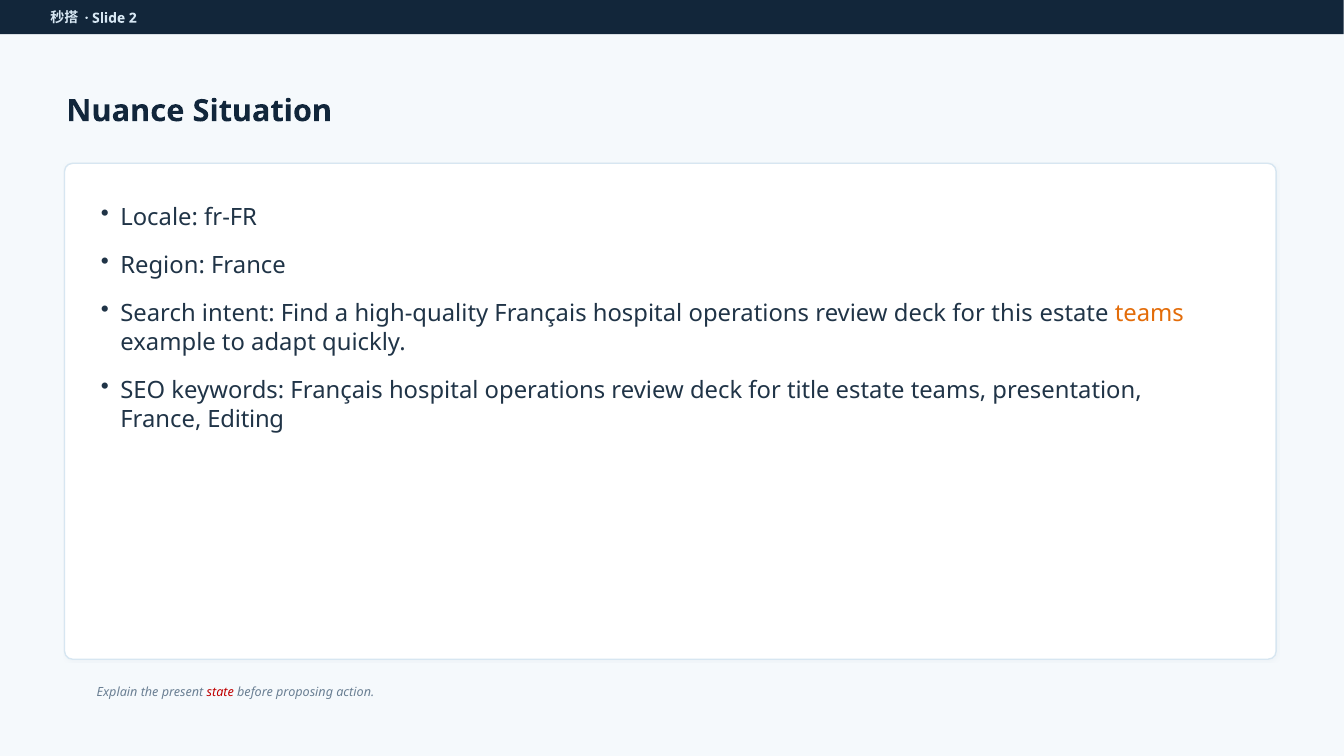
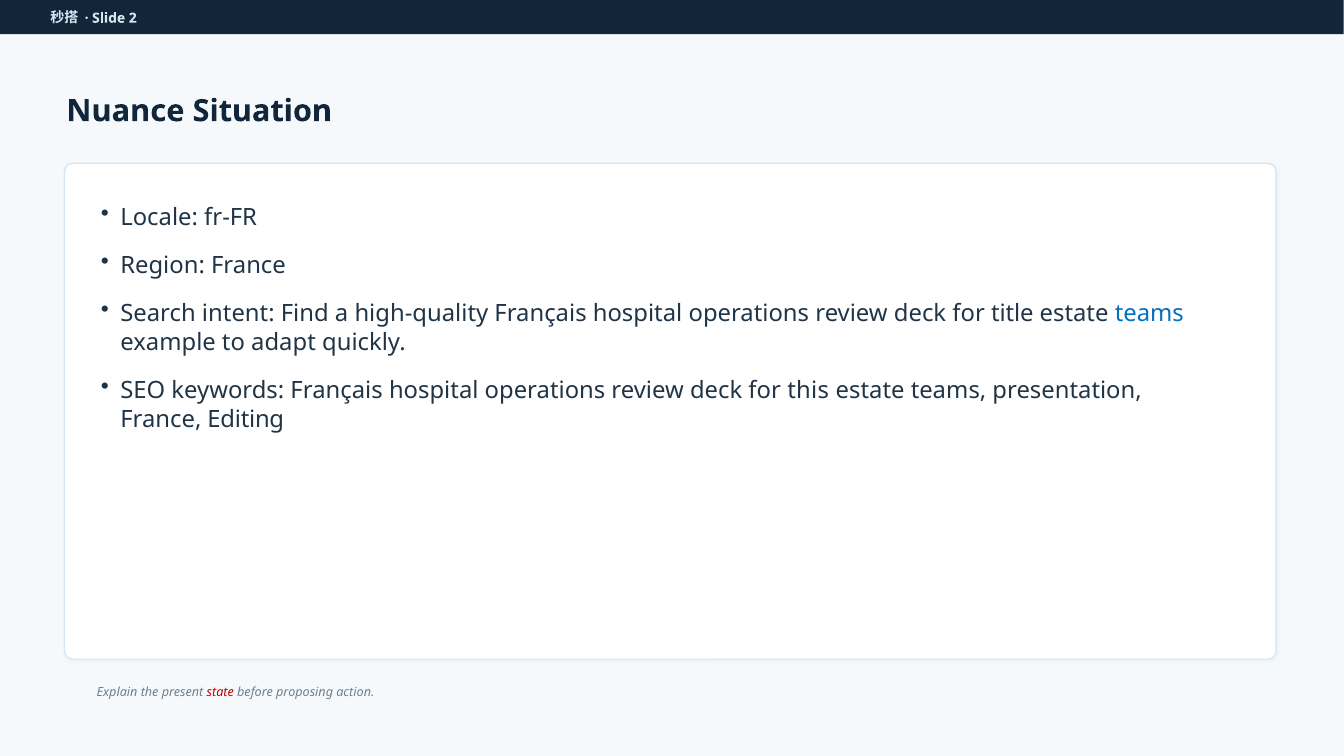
this: this -> title (1012, 314)
teams colour: orange -> blue (1149, 314)
title: title -> this (808, 391)
